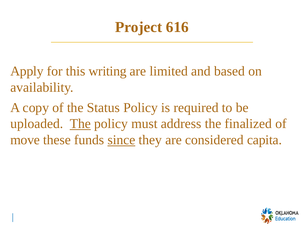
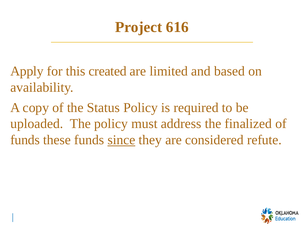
writing: writing -> created (108, 71)
The underline: present -> none (80, 124)
move: move -> funds (25, 140)
capita: capita -> refute (264, 140)
